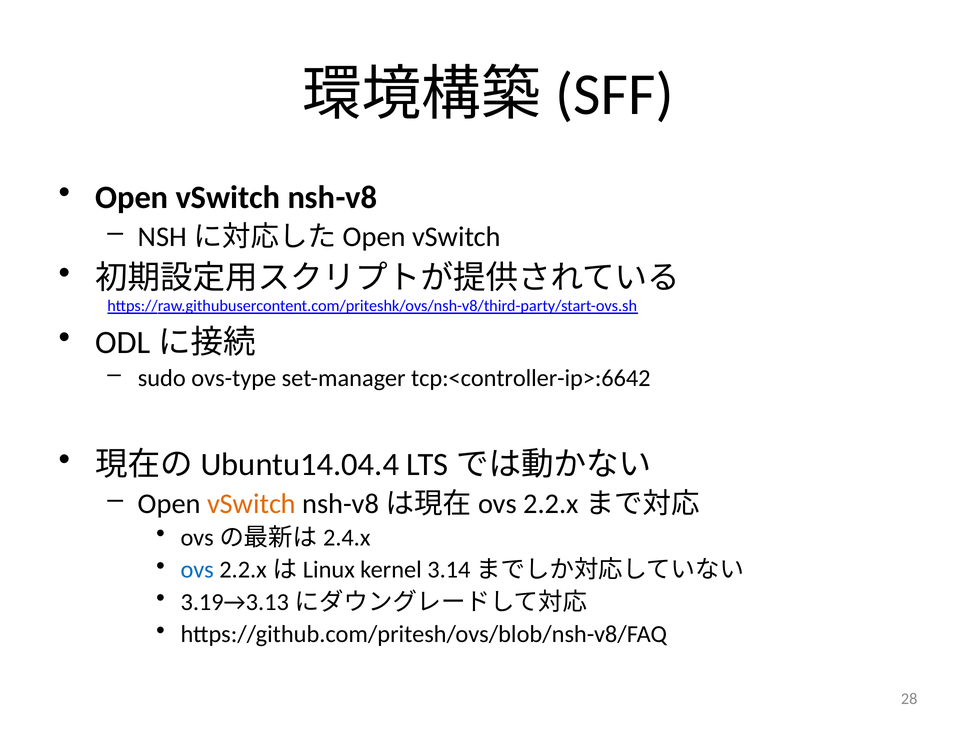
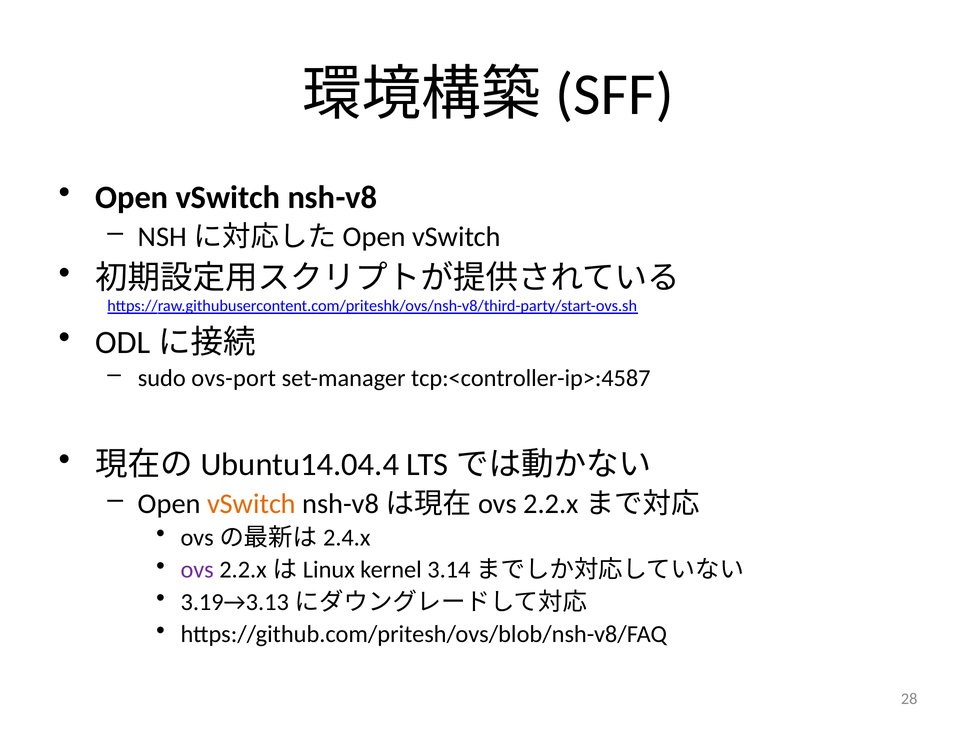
ovs-type: ovs-type -> ovs-port (234, 378)
tcp:<controller-ip>:6642: tcp:<controller-ip>:6642 -> tcp:<controller-ip>:4587 (531, 378)
ovs colour: blue -> purple (197, 570)
